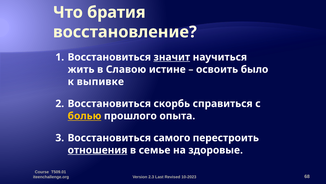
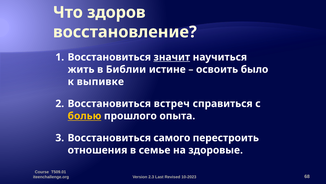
братия: братия -> здоров (116, 12)
Славою: Славою -> Библии (126, 69)
скорбь: скорбь -> встреч (172, 103)
отношения underline: present -> none (98, 150)
